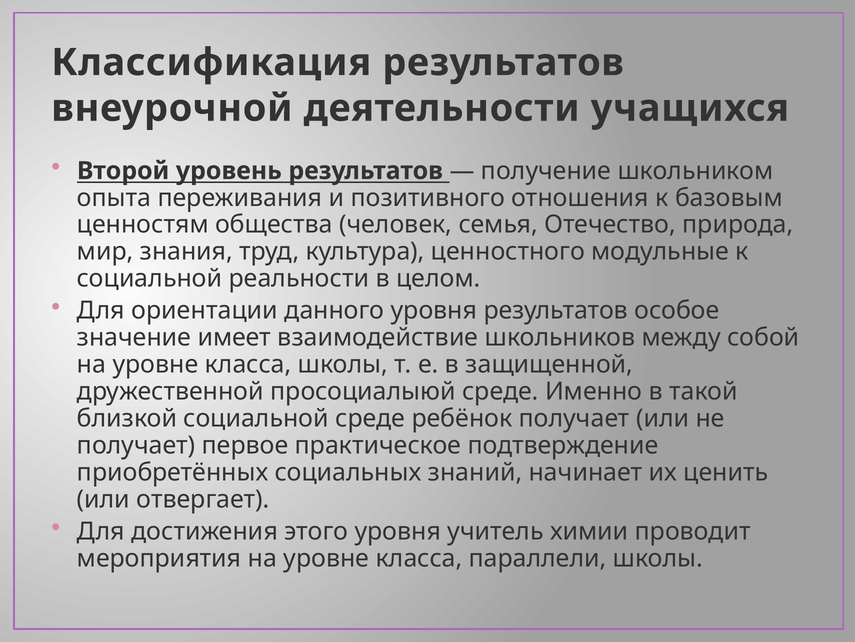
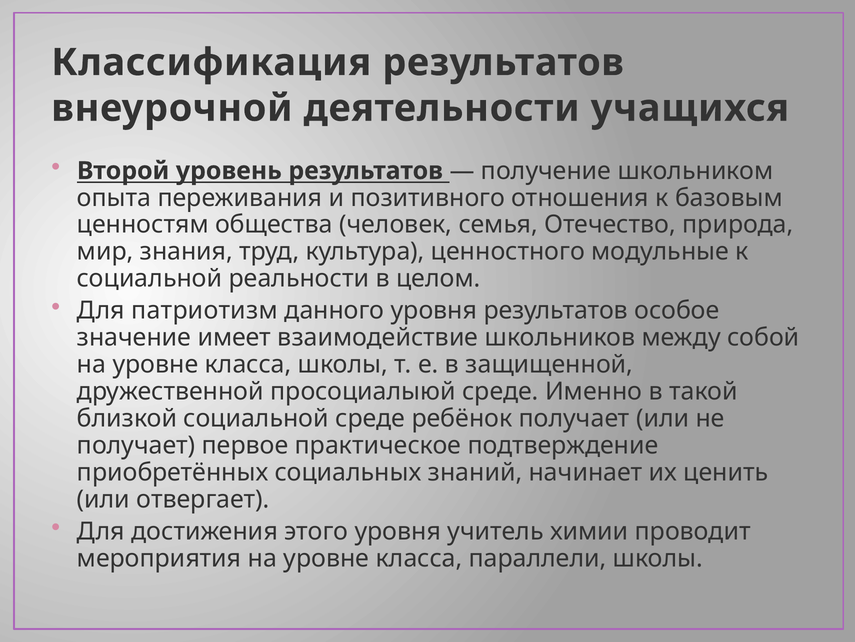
ориентации: ориентации -> патриотизм (205, 310)
